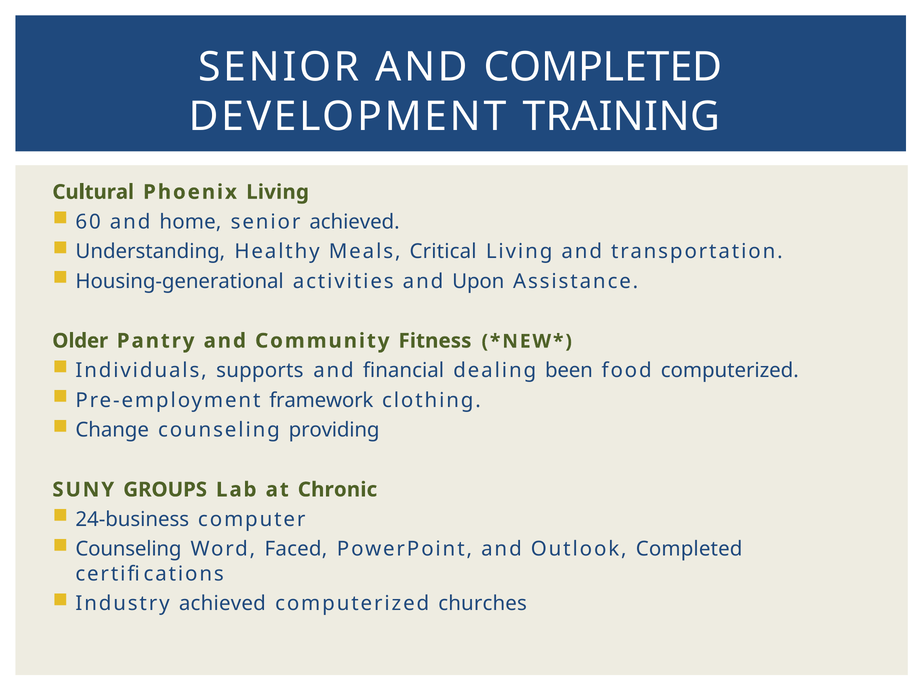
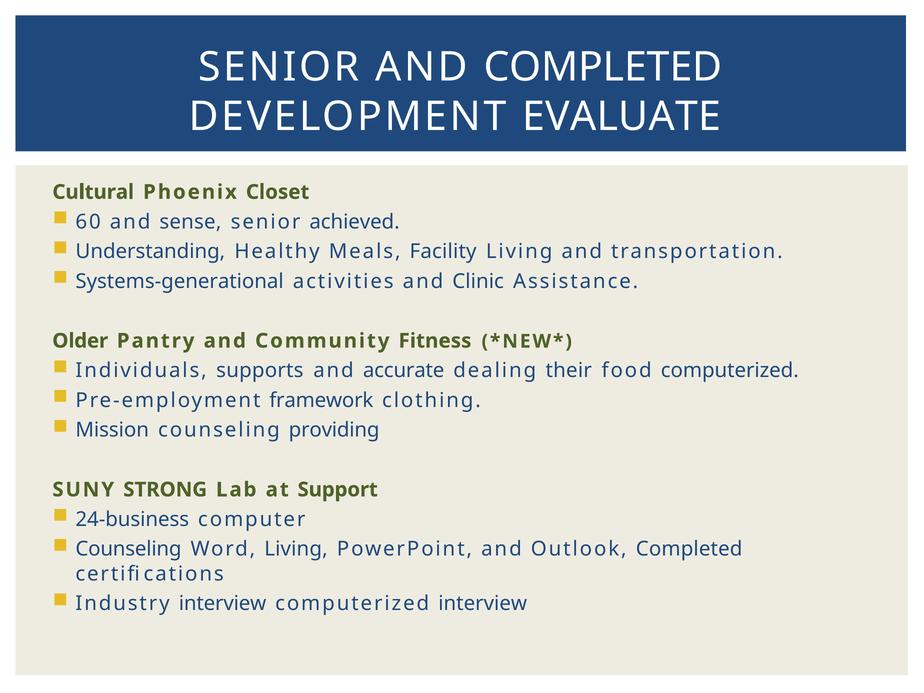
TRAINING: TRAINING -> EVALUATE (622, 117)
Phoenix Living: Living -> Closet (278, 192)
home: home -> sense (190, 222)
Critical: Critical -> Facility (443, 252)
Housing-generational: Housing-generational -> Systems-generational (180, 281)
Upon: Upon -> Clinic (478, 281)
financial: financial -> accurate (404, 371)
been: been -> their (569, 371)
Change: Change -> Mission (112, 430)
GROUPS: GROUPS -> STRONG (165, 490)
Chronic: Chronic -> Support (338, 490)
Word Faced: Faced -> Living (296, 549)
Industry achieved: achieved -> interview (223, 604)
computerized churches: churches -> interview (483, 604)
